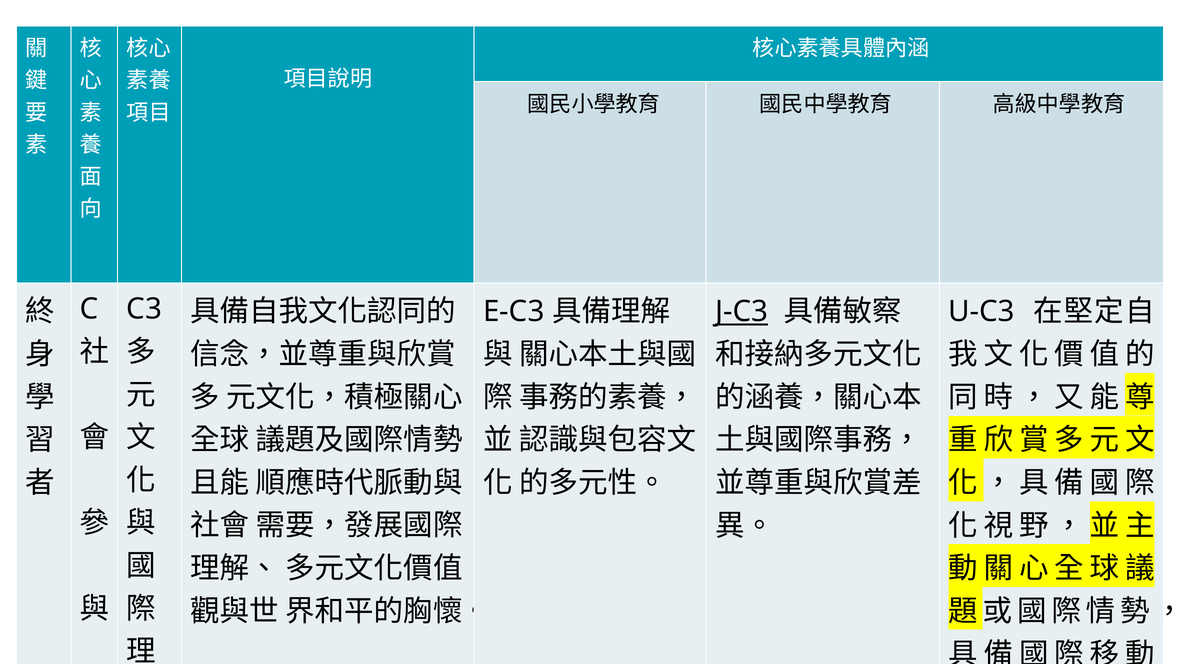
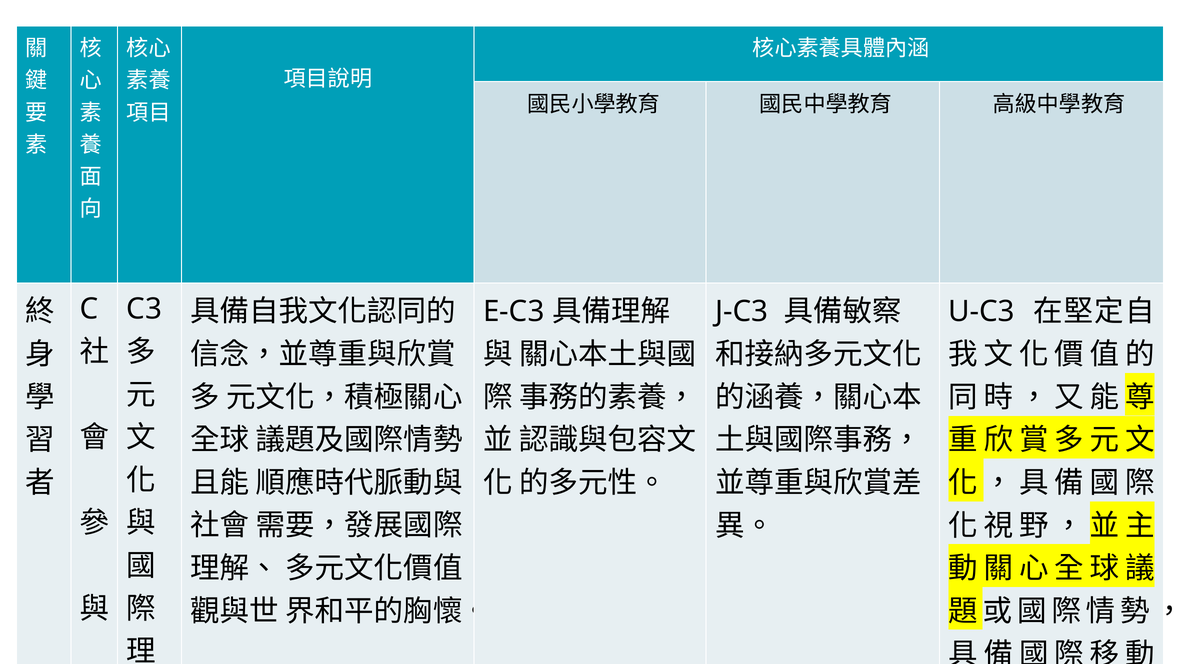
J-C3 underline: present -> none (742, 312)
